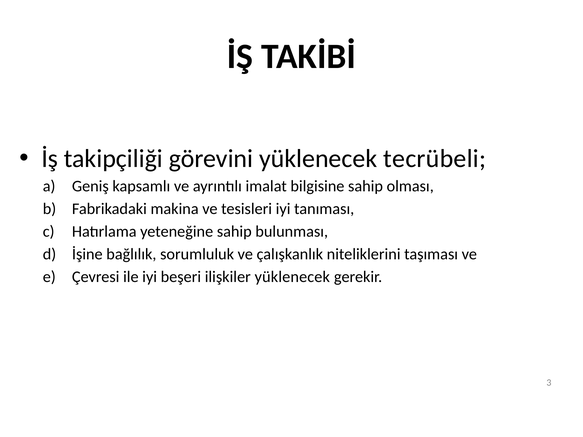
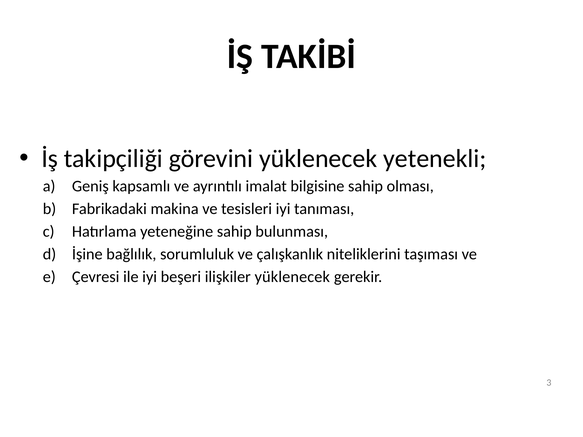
tecrübeli: tecrübeli -> yetenekli (435, 159)
